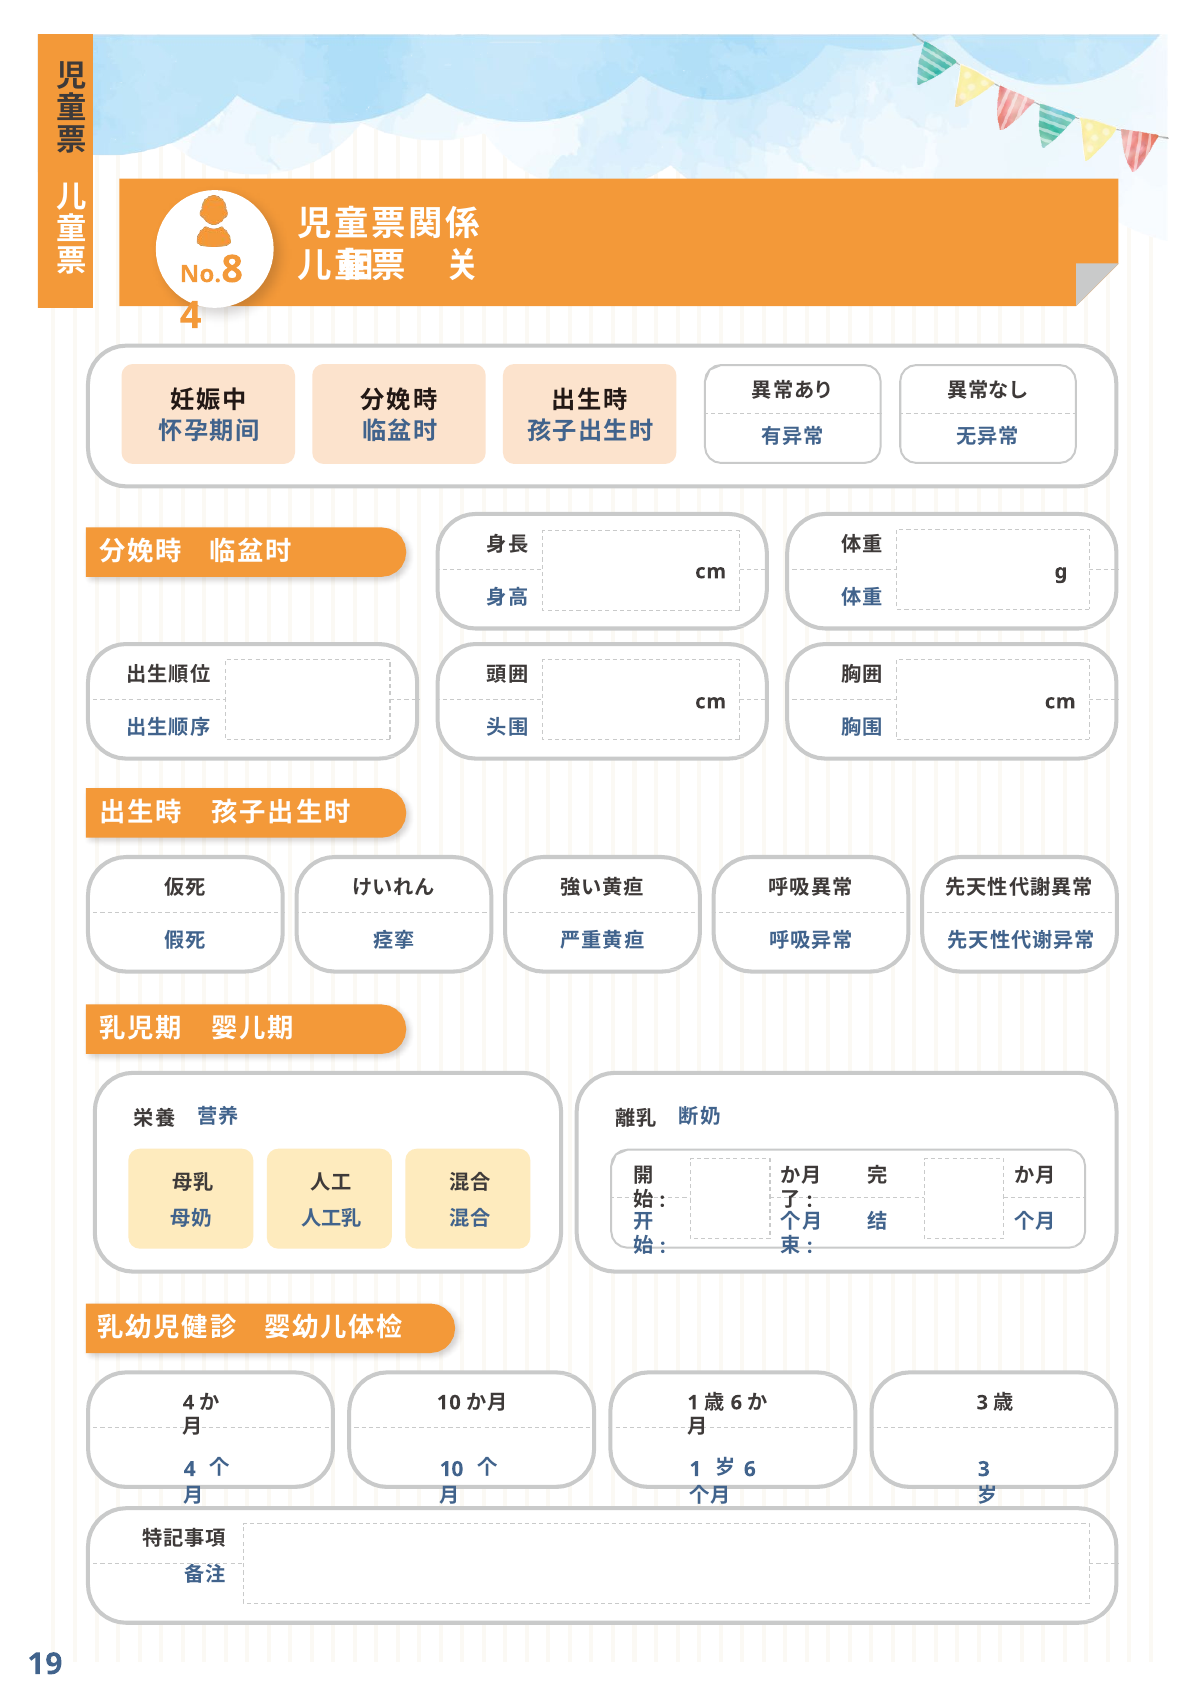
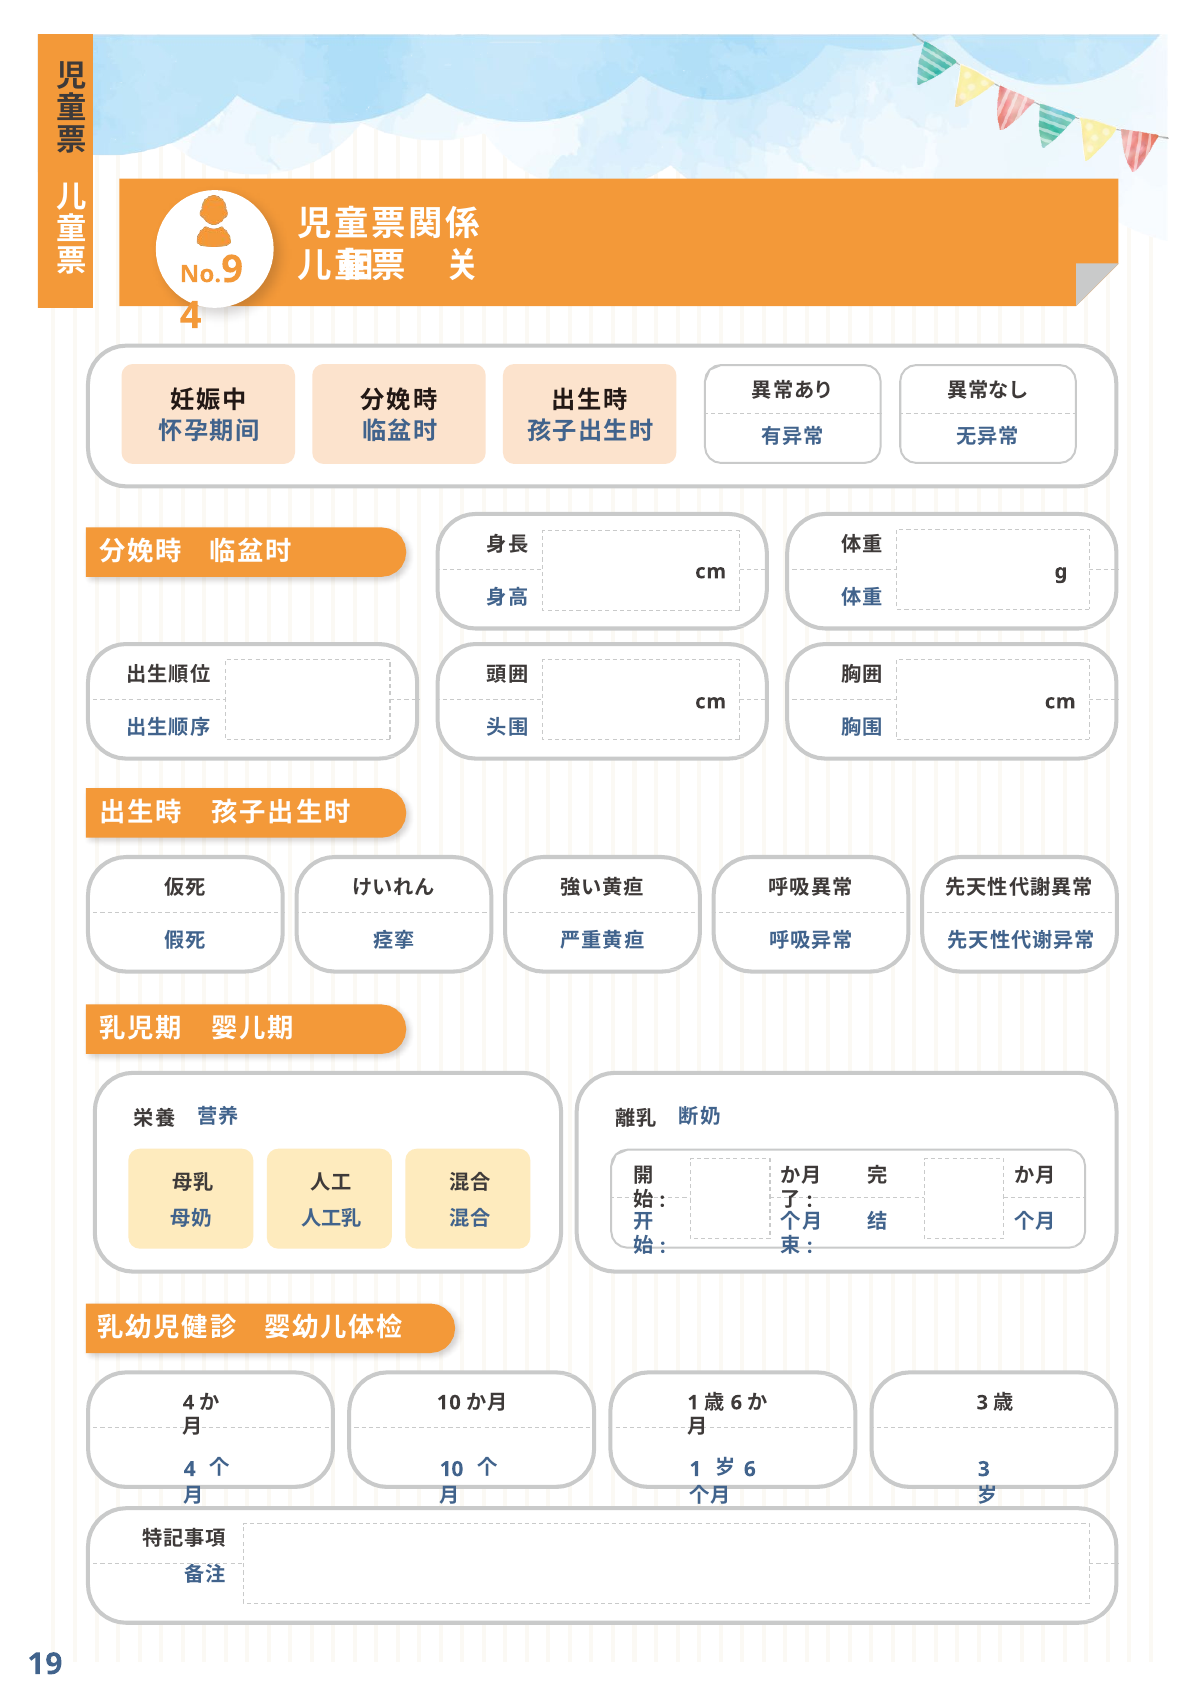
8: 8 -> 9 (232, 270)
